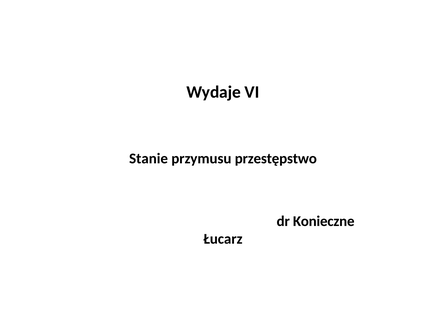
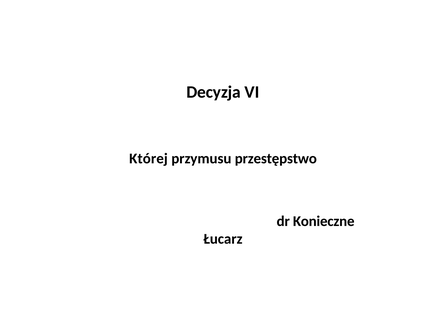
Wydaje: Wydaje -> Decyzja (214, 92)
Stanie: Stanie -> Której (149, 158)
